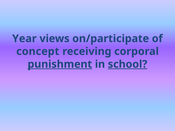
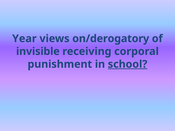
on/participate: on/participate -> on/derogatory (111, 39)
concept: concept -> invisible (38, 51)
punishment underline: present -> none (60, 64)
